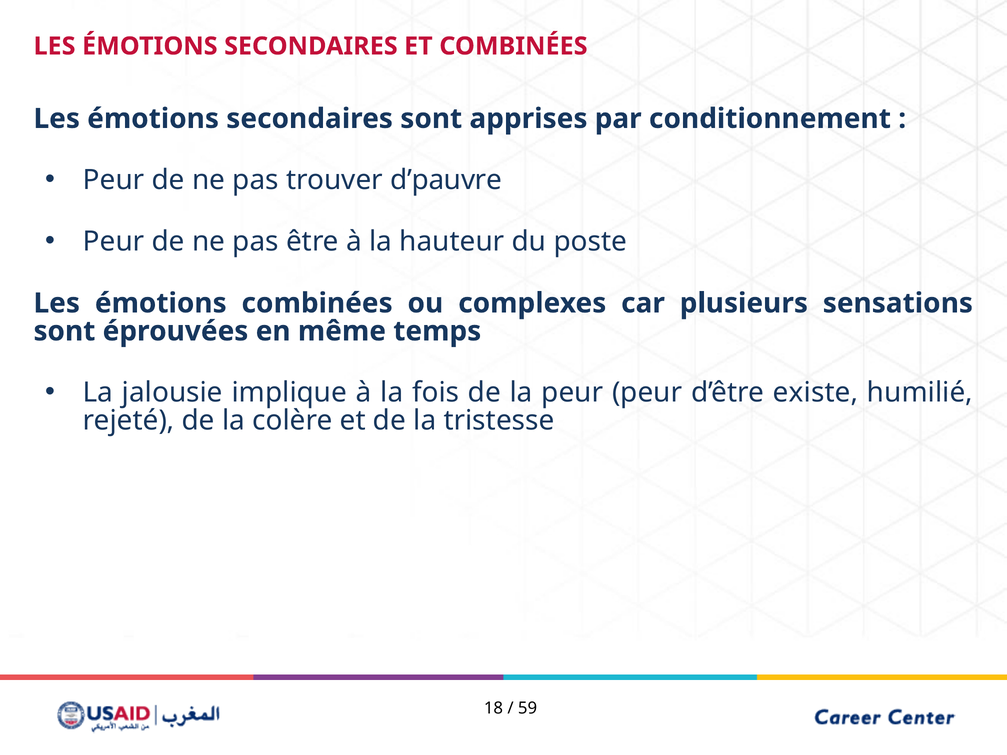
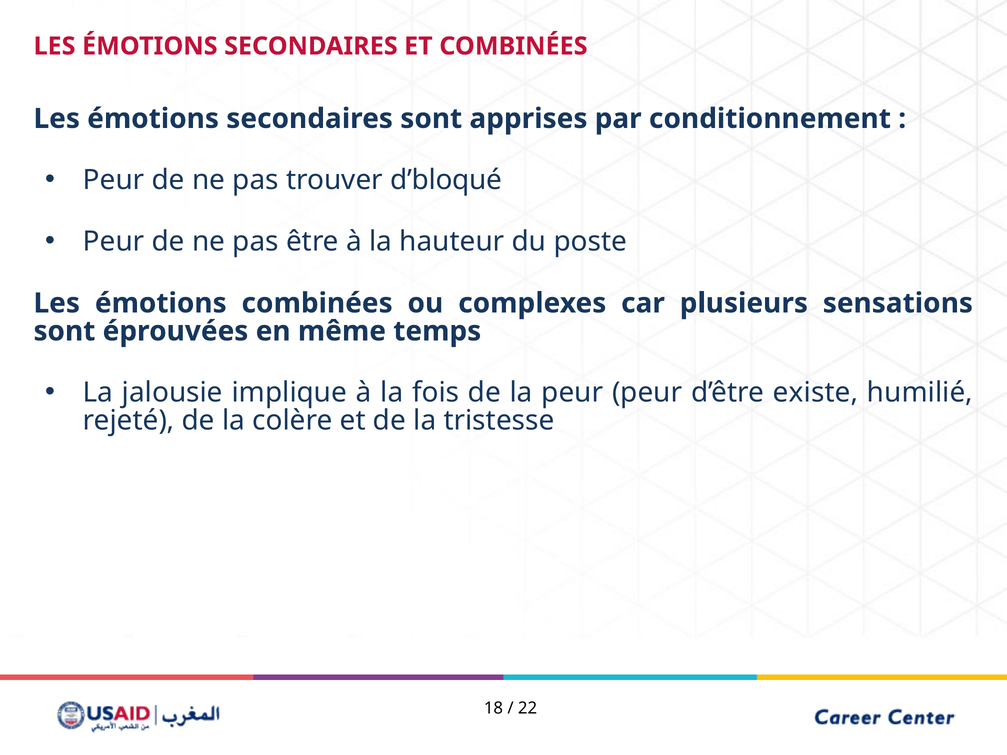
d’pauvre: d’pauvre -> d’bloqué (446, 180)
59: 59 -> 22 (528, 708)
